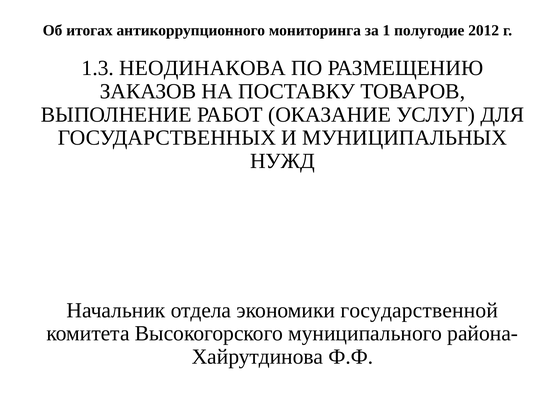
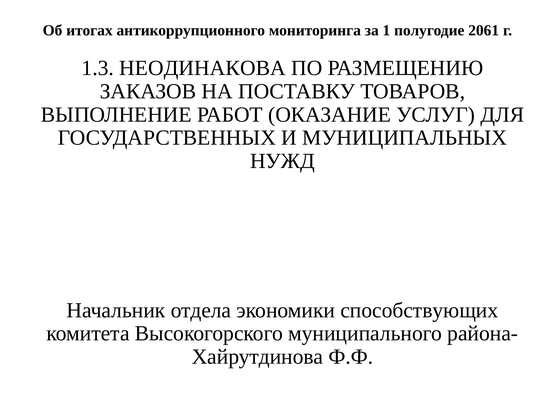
2012: 2012 -> 2061 (484, 30)
государственной: государственной -> способствующих (419, 310)
